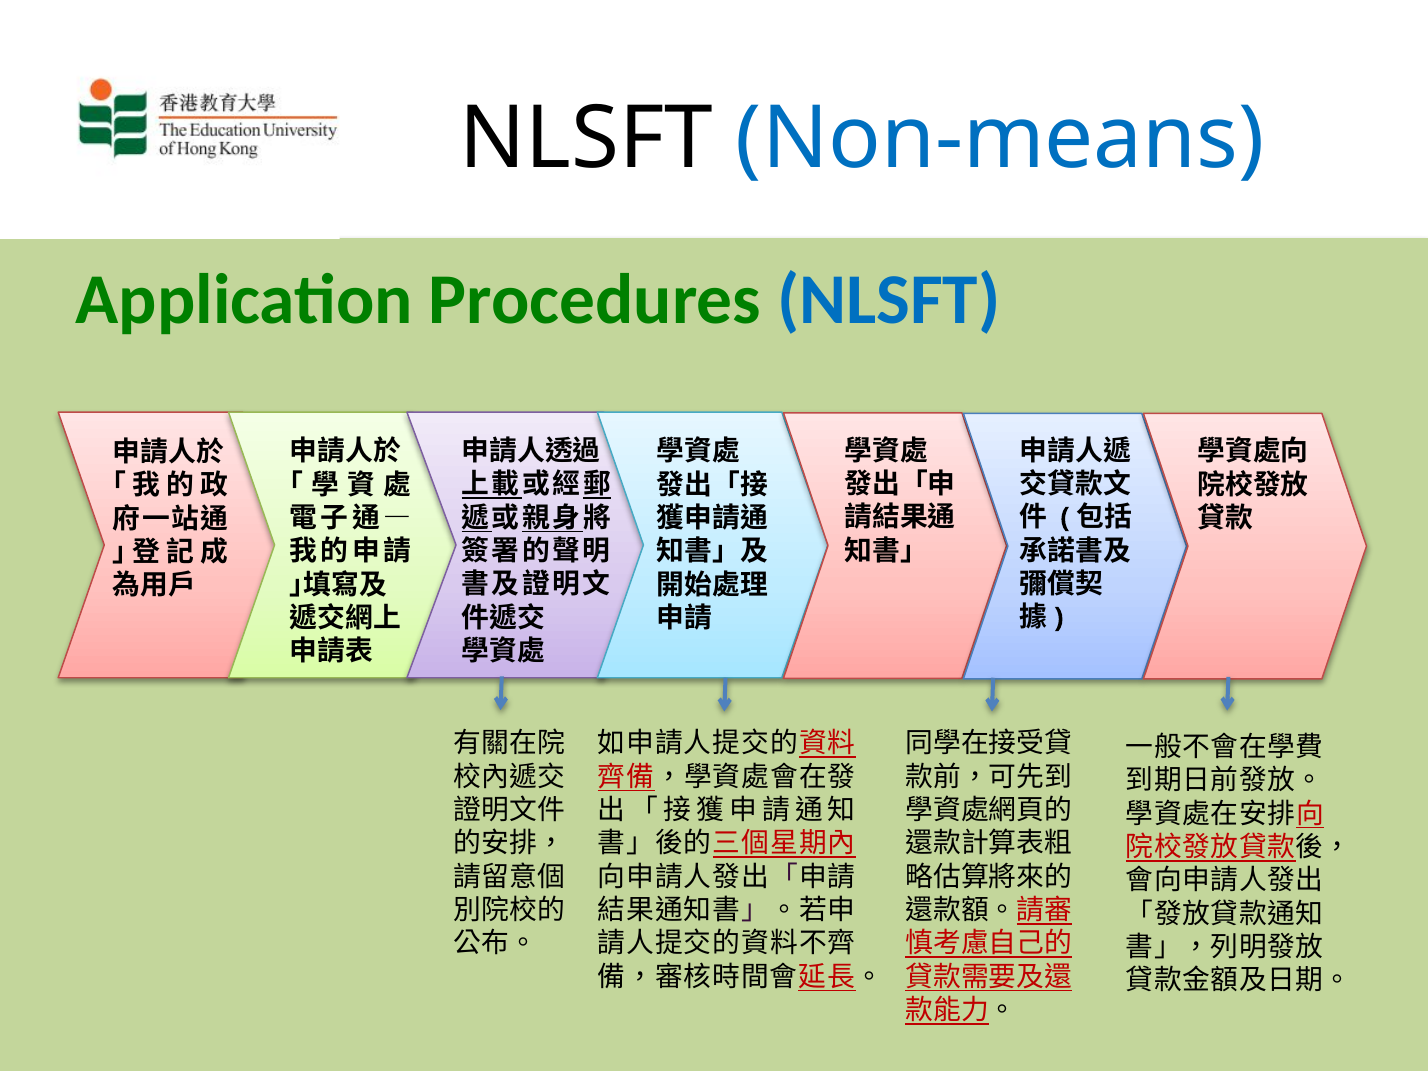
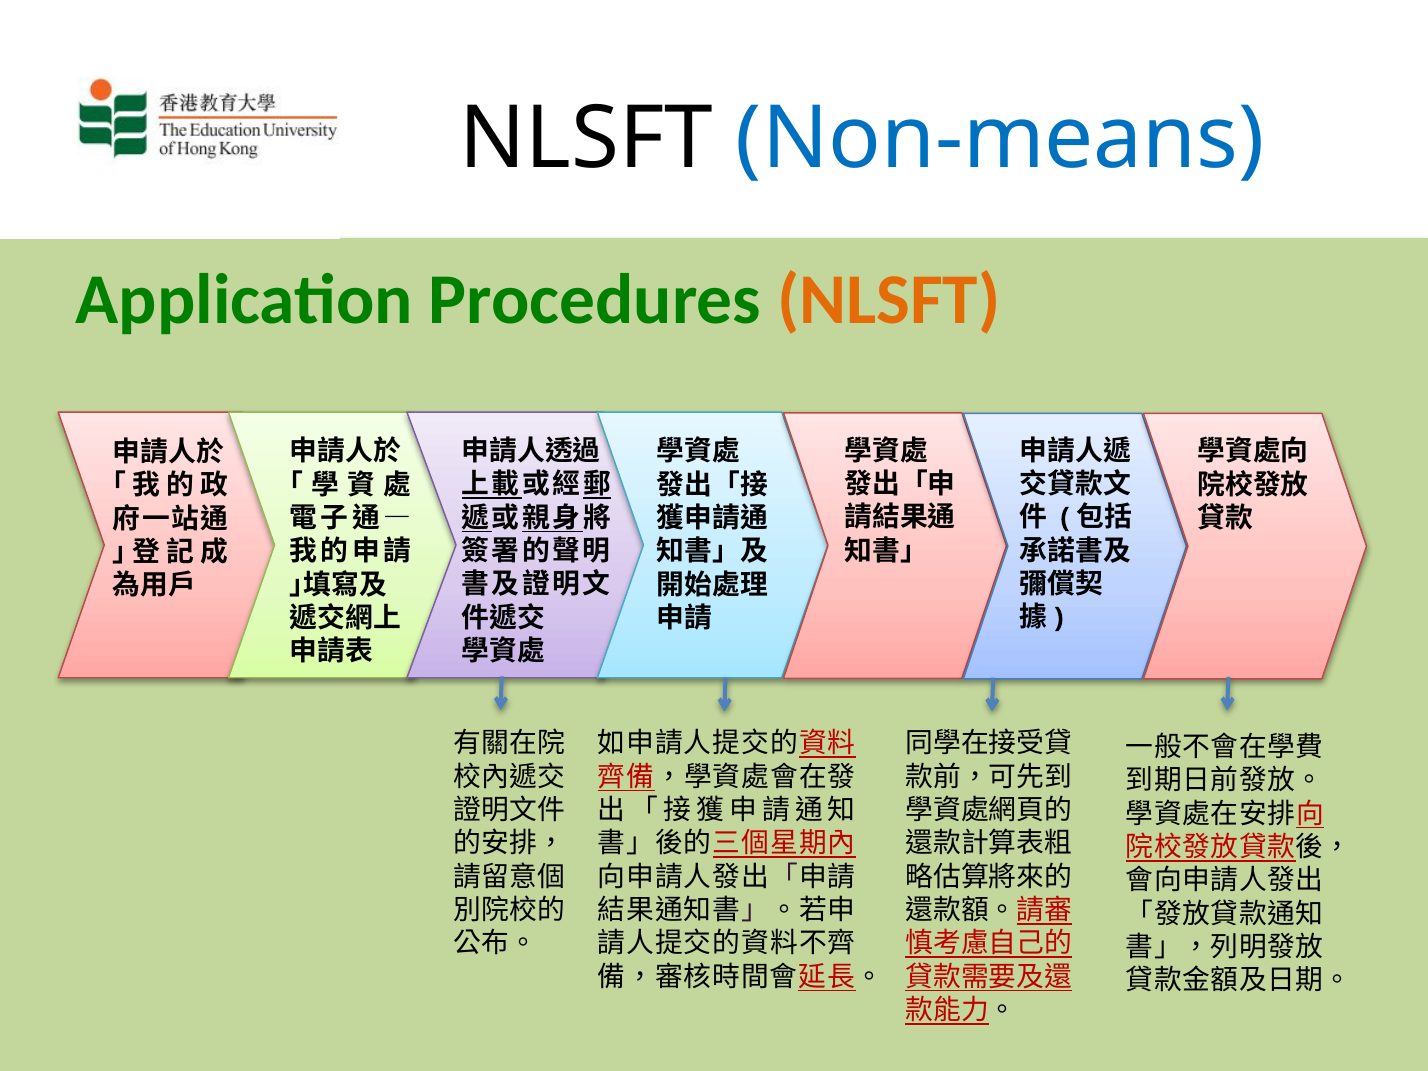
NLSFT colour: blue -> orange (889, 300)
